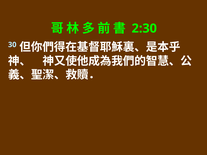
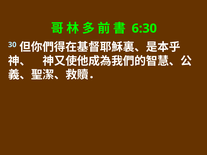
2:30: 2:30 -> 6:30 (144, 28)
